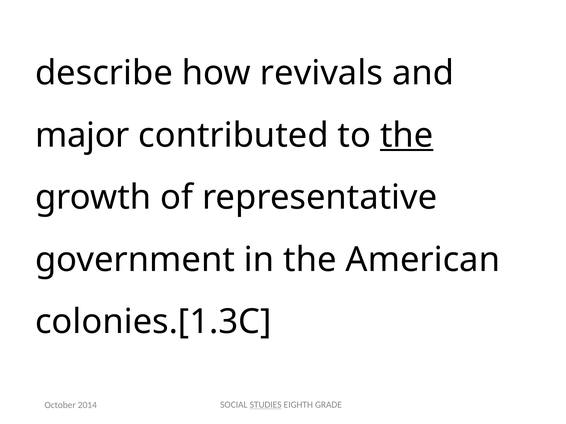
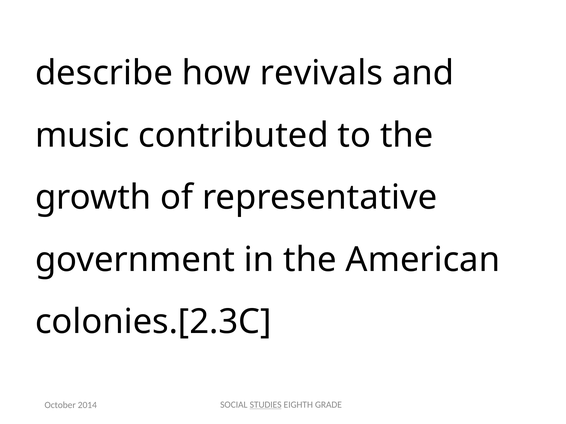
major: major -> music (82, 135)
the underline: present -> none (407, 135)
colonies.[1.3C: colonies.[1.3C -> colonies.[2.3C (153, 322)
